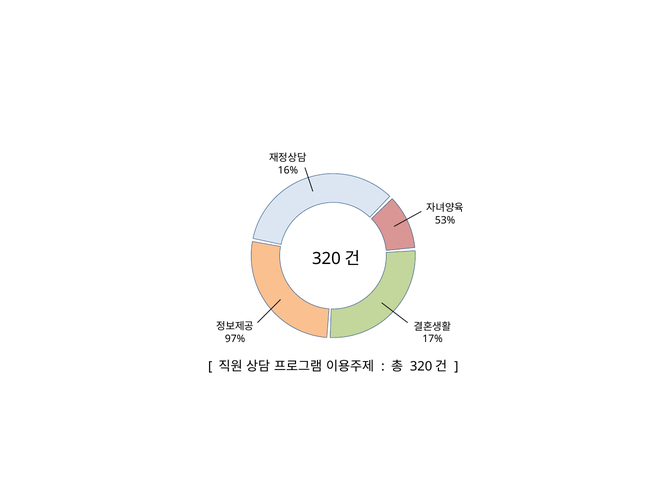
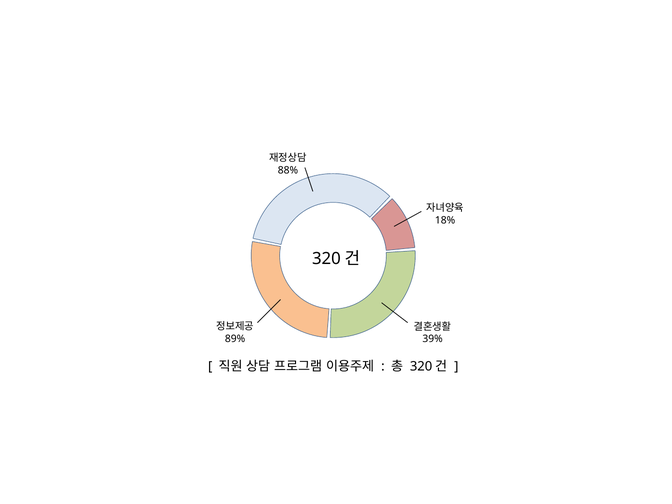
16%: 16% -> 88% (288, 170)
53%: 53% -> 18% (445, 220)
97%: 97% -> 89% (235, 339)
17%: 17% -> 39% (433, 339)
